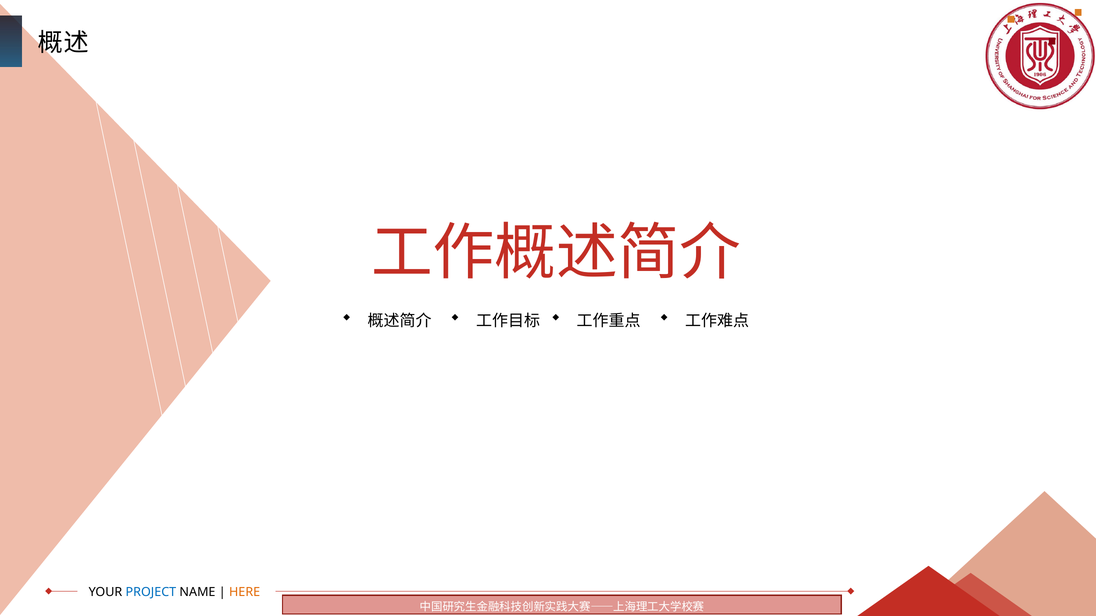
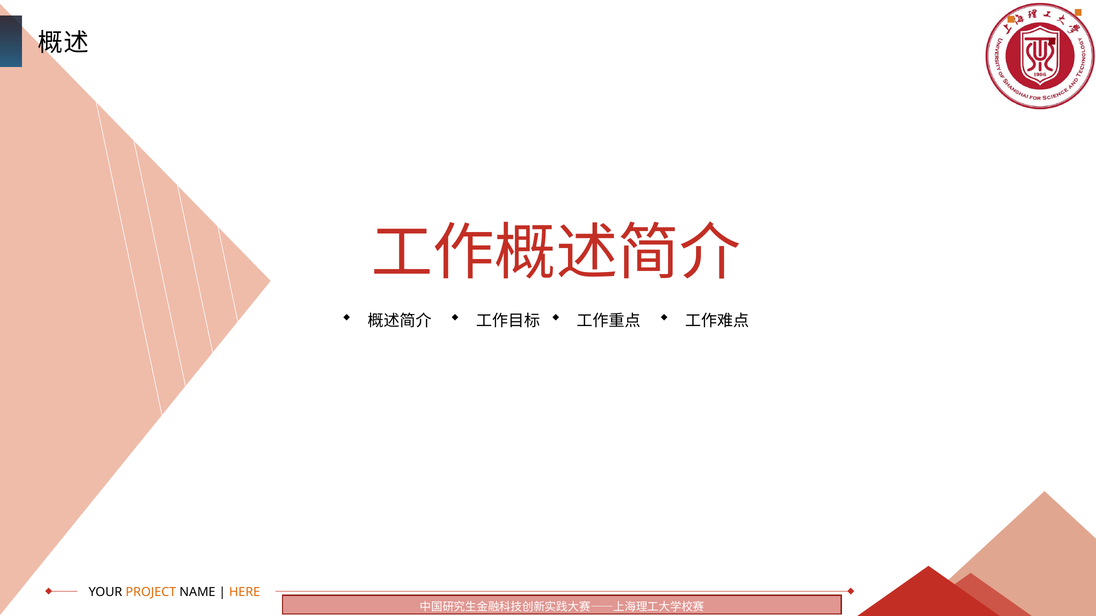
PROJECT colour: blue -> orange (151, 592)
